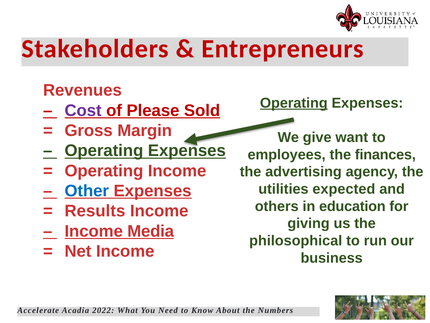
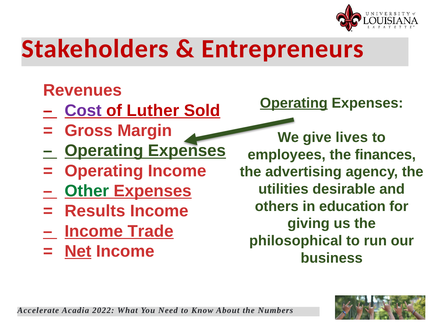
Please: Please -> Luther (153, 110)
want: want -> lives (352, 137)
expected: expected -> desirable (344, 189)
Other colour: blue -> green (87, 191)
Media: Media -> Trade (151, 231)
Net underline: none -> present (78, 251)
